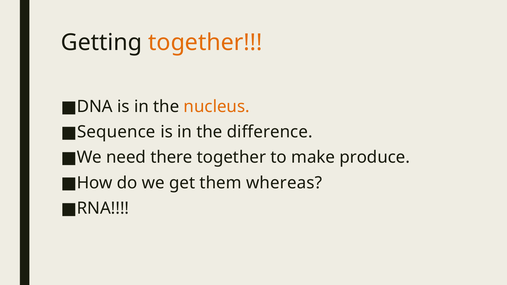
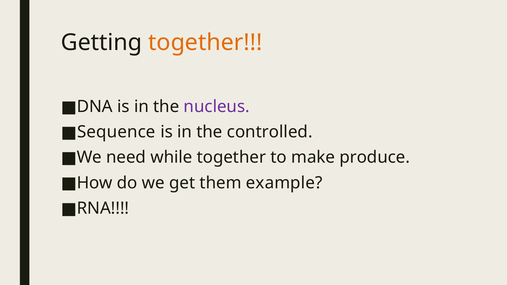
nucleus colour: orange -> purple (217, 107)
difference: difference -> controlled (270, 132)
there: there -> while (171, 158)
whereas: whereas -> example (284, 183)
